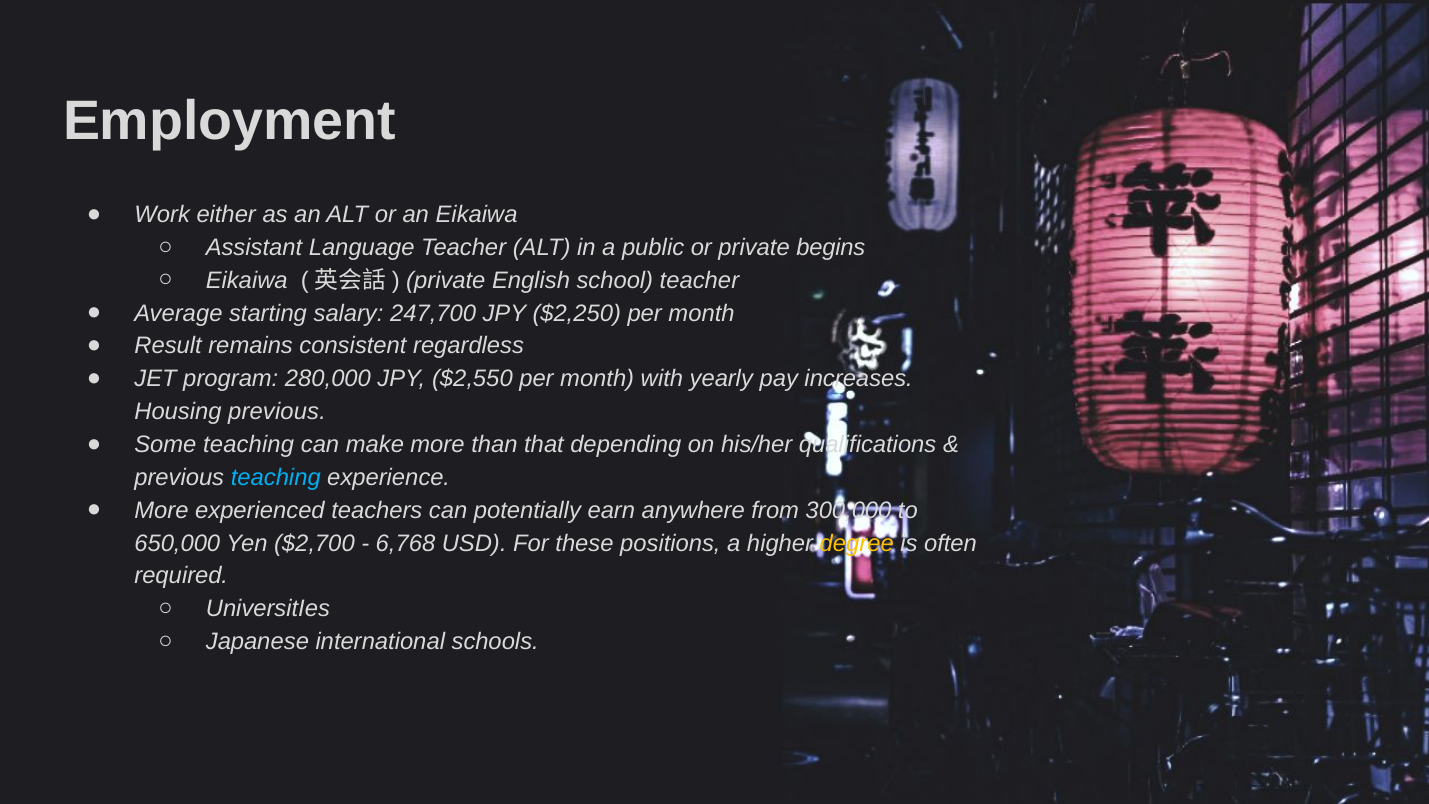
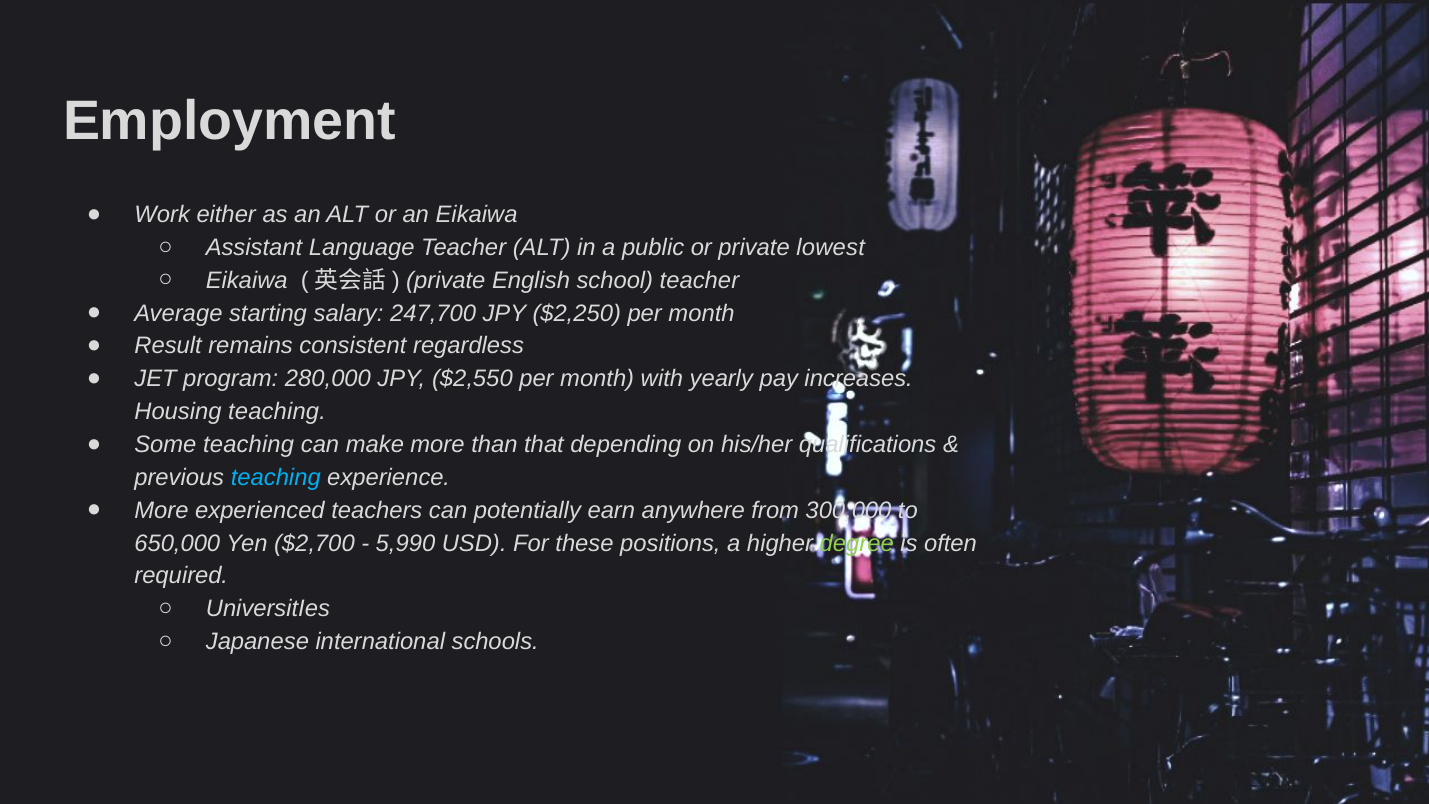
begins: begins -> lowest (831, 247)
Housing previous: previous -> teaching (277, 412)
6,768: 6,768 -> 5,990 (406, 543)
degree colour: yellow -> light green (857, 543)
